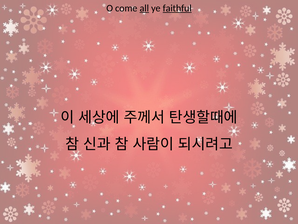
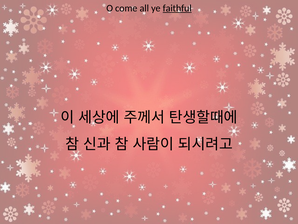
all underline: present -> none (144, 8)
